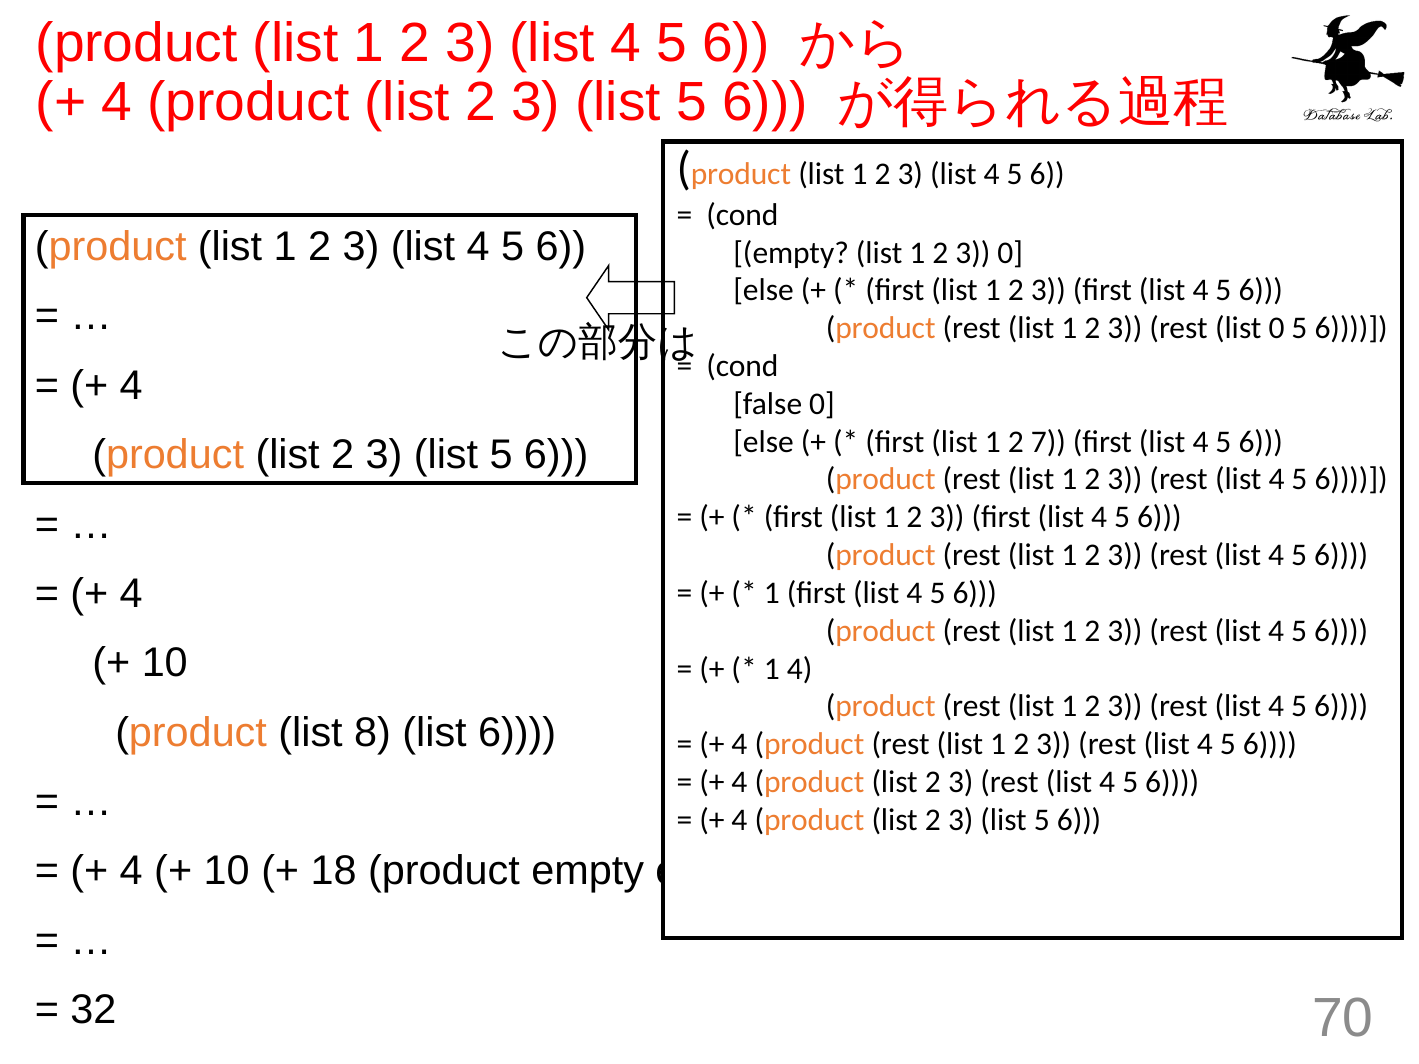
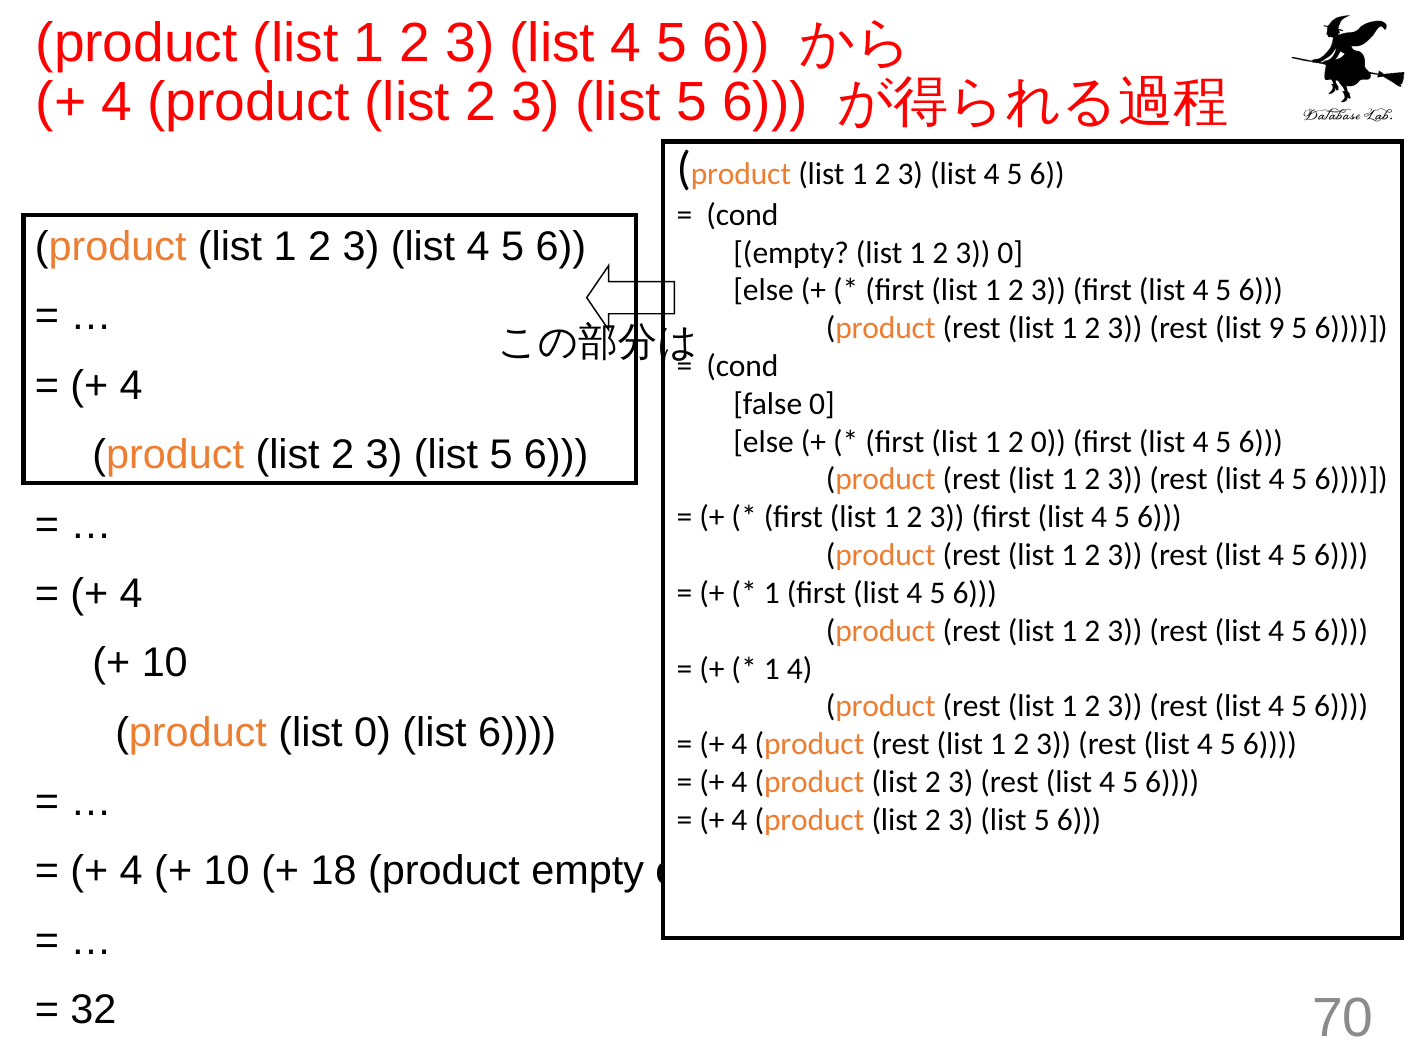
list 0: 0 -> 9 (1277, 328)
2 7: 7 -> 0 (1048, 442)
list 8: 8 -> 0 (372, 733)
